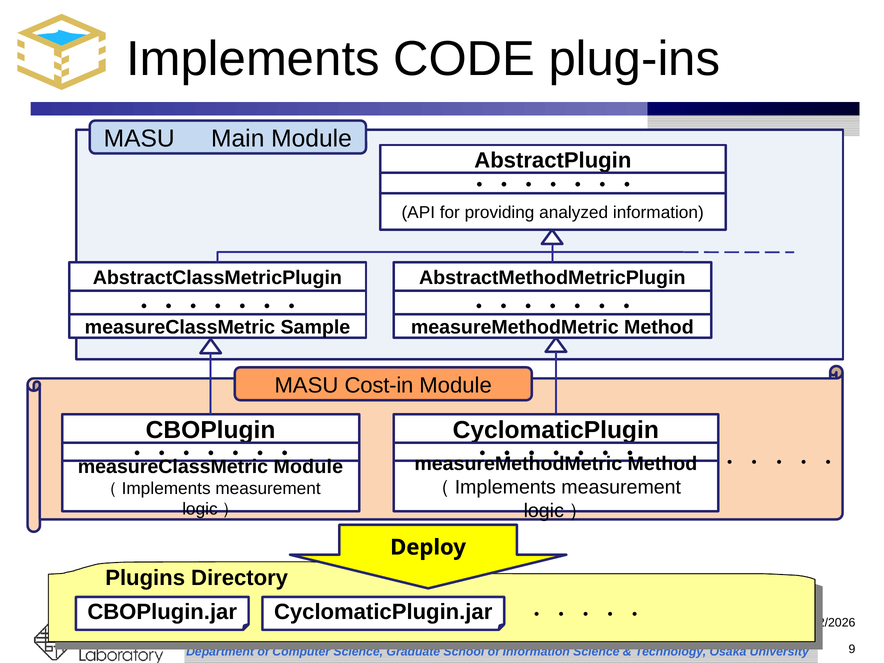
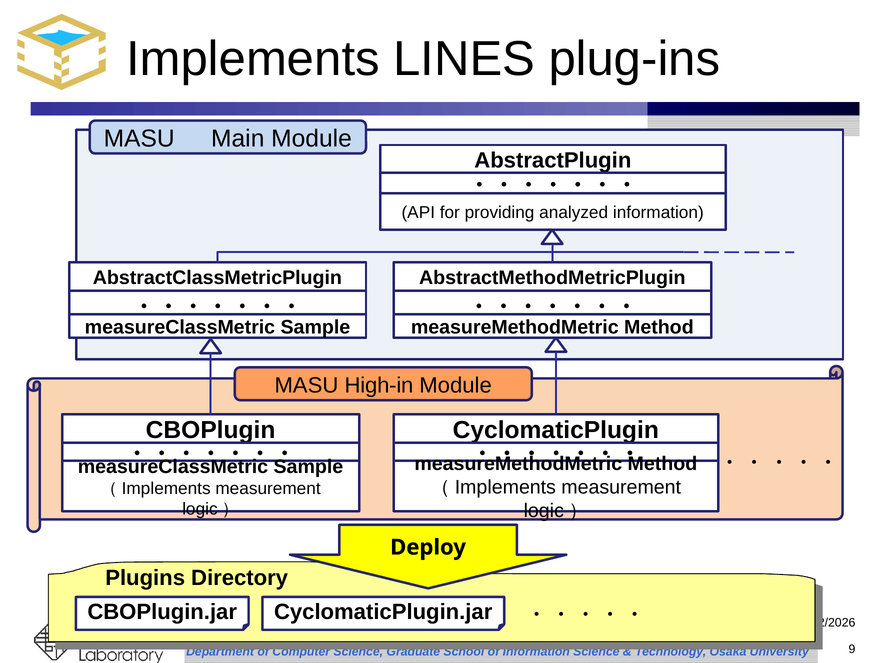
CODE: CODE -> LINES (464, 59)
Cost-in: Cost-in -> High-in (379, 385)
Module: Module -> Sample (308, 467)
